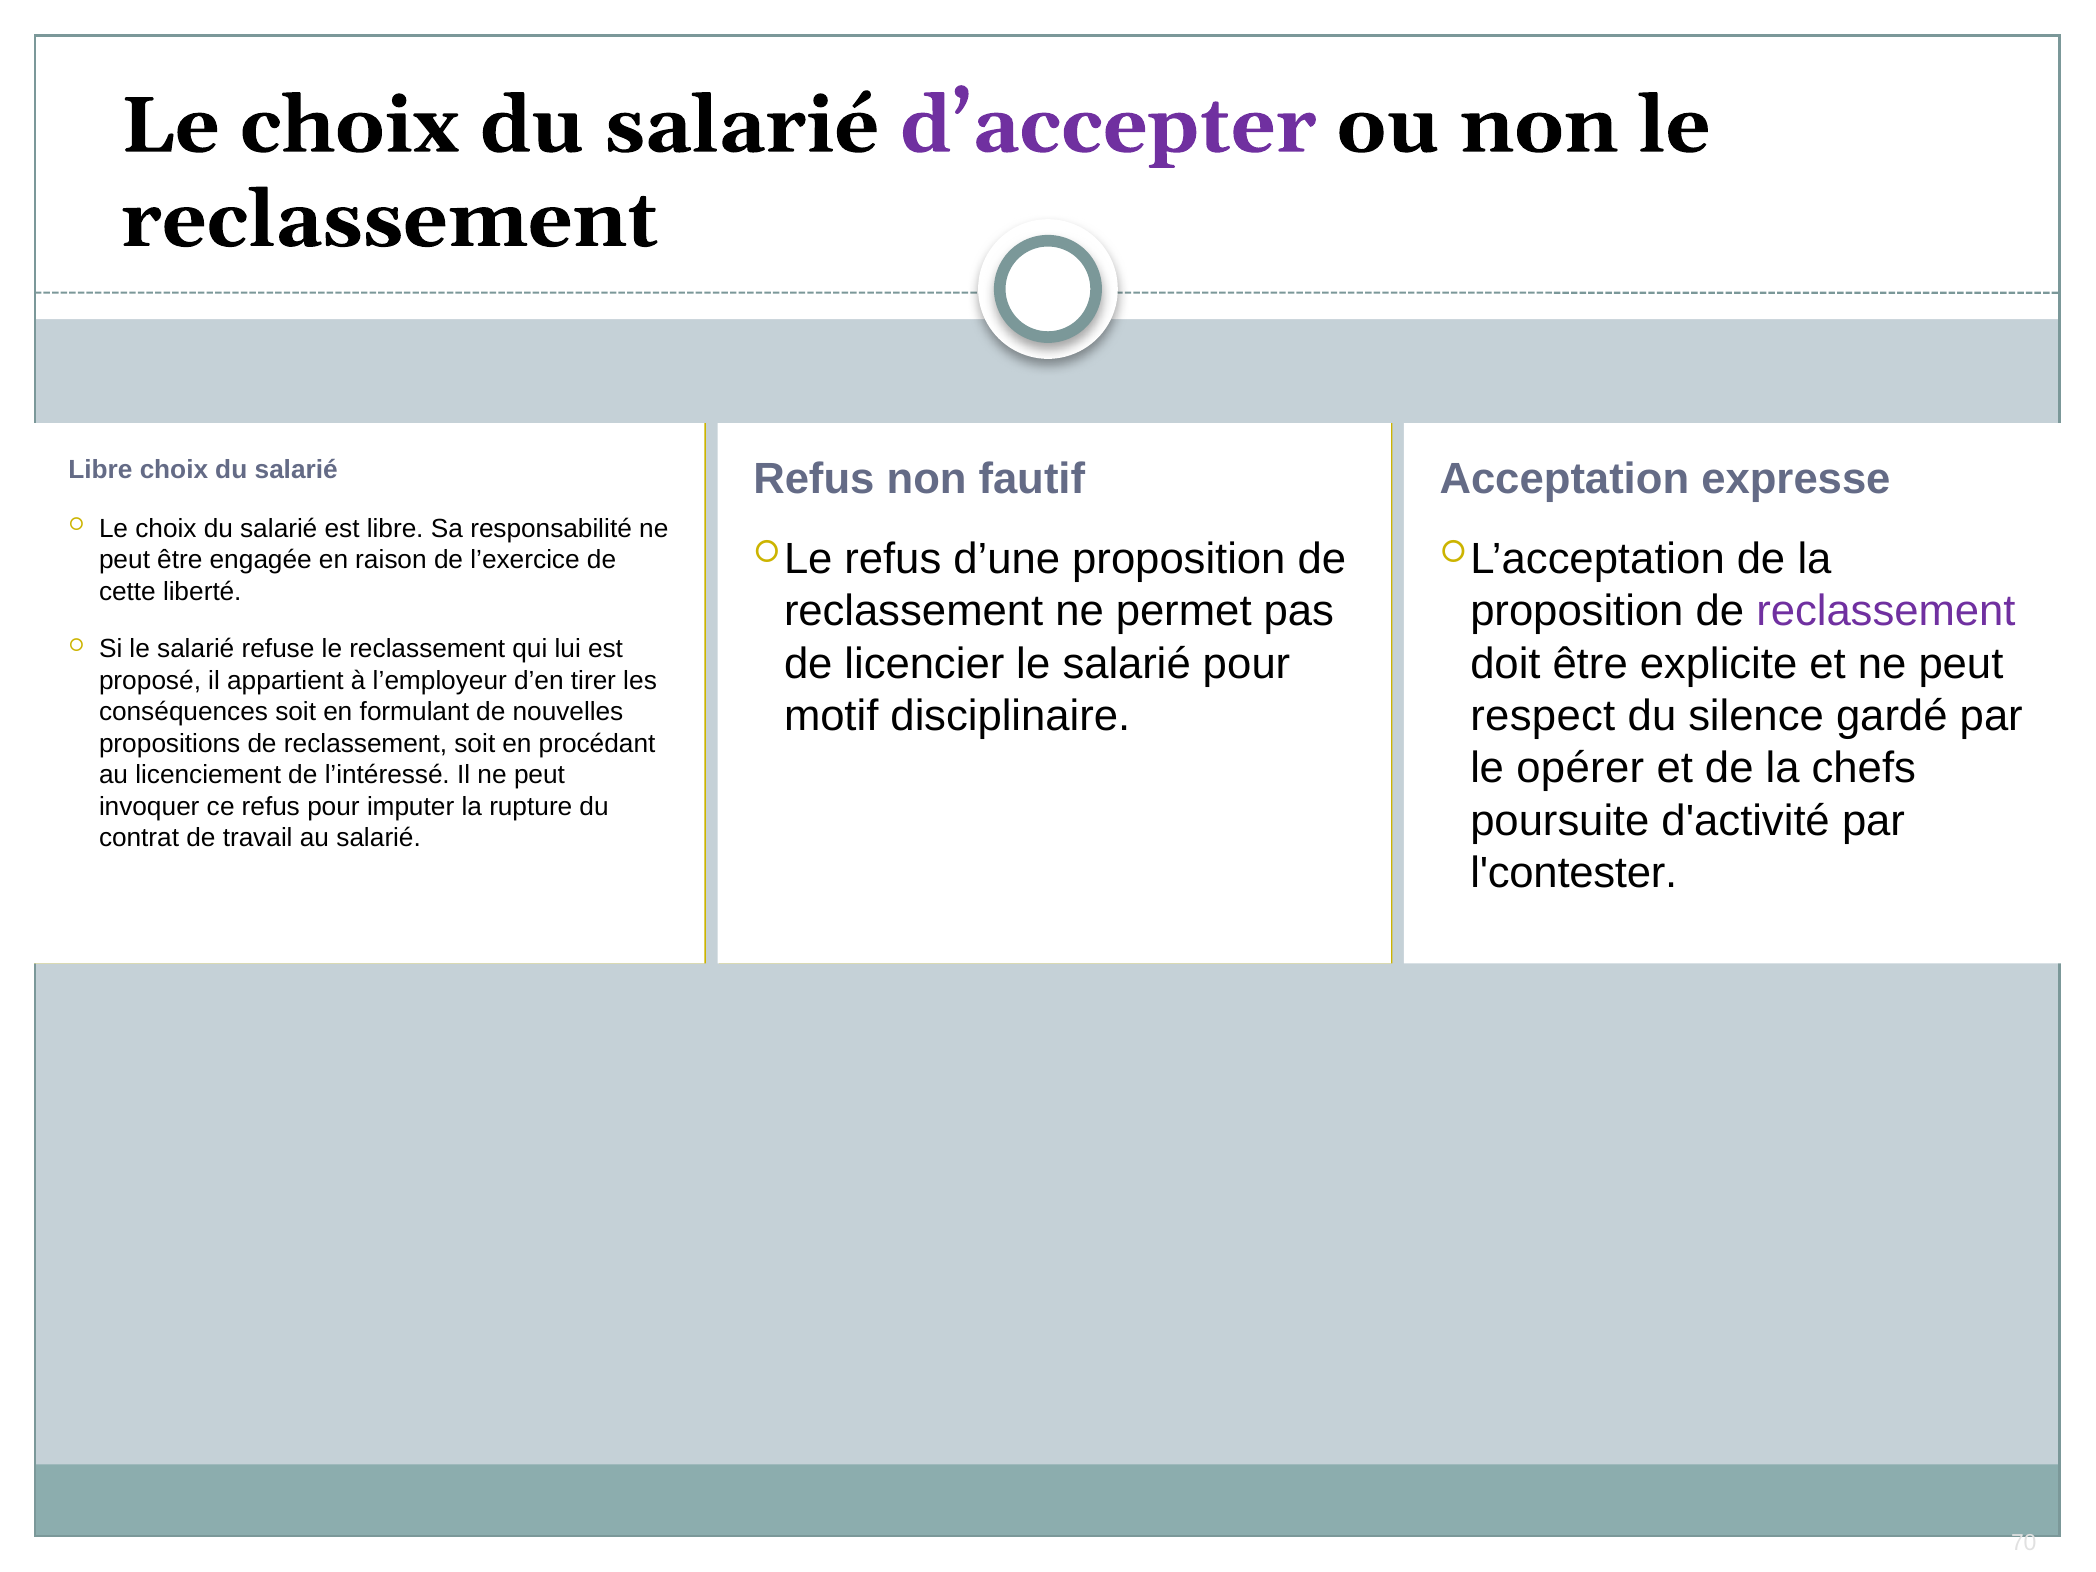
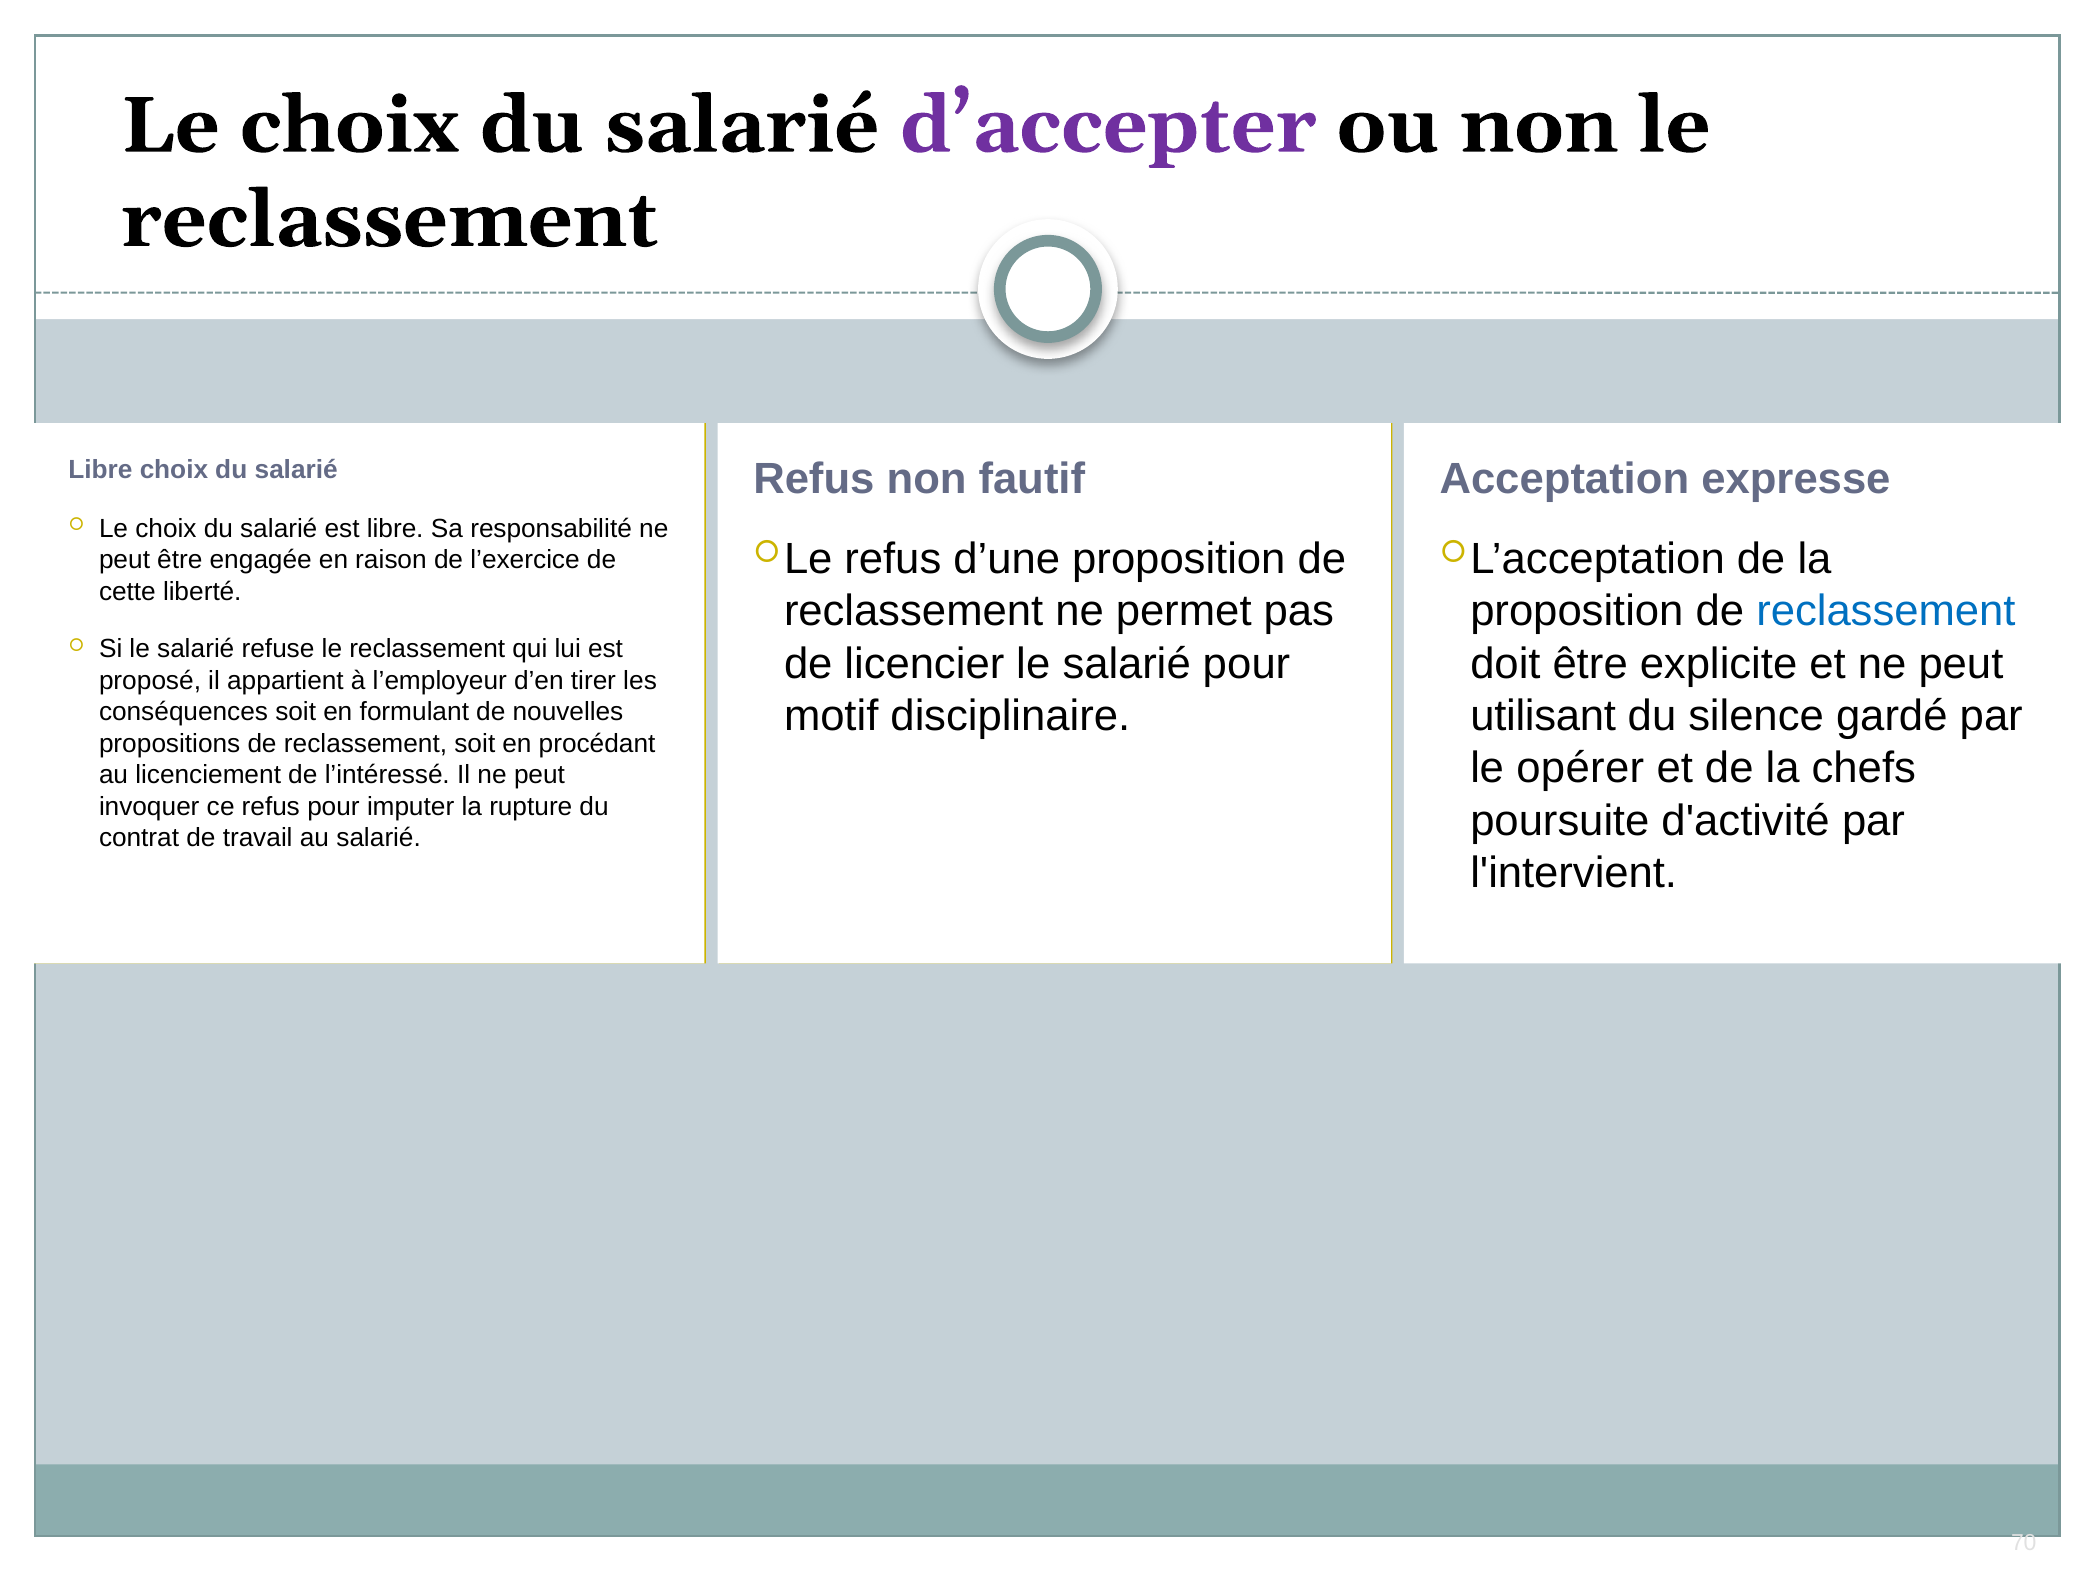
reclassement colour: purple -> blue (1886, 611)
respect: respect -> utilisant (1543, 716)
l'contester: l'contester -> l'intervient (1574, 873)
